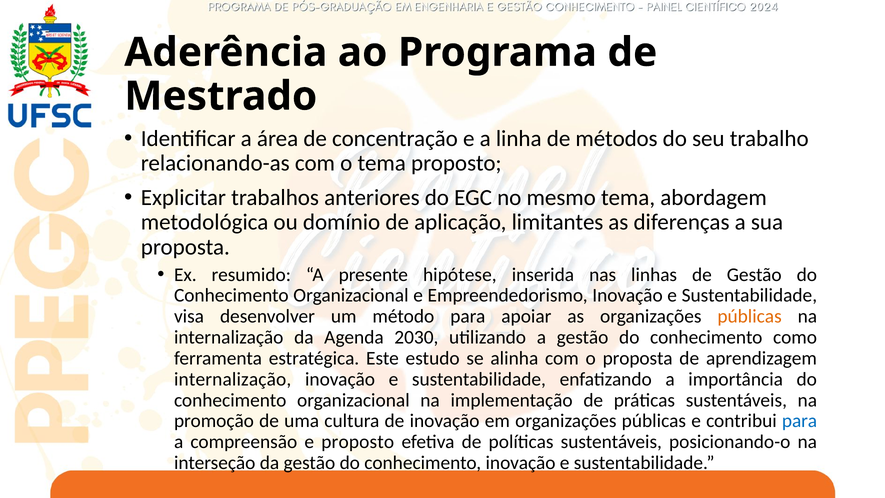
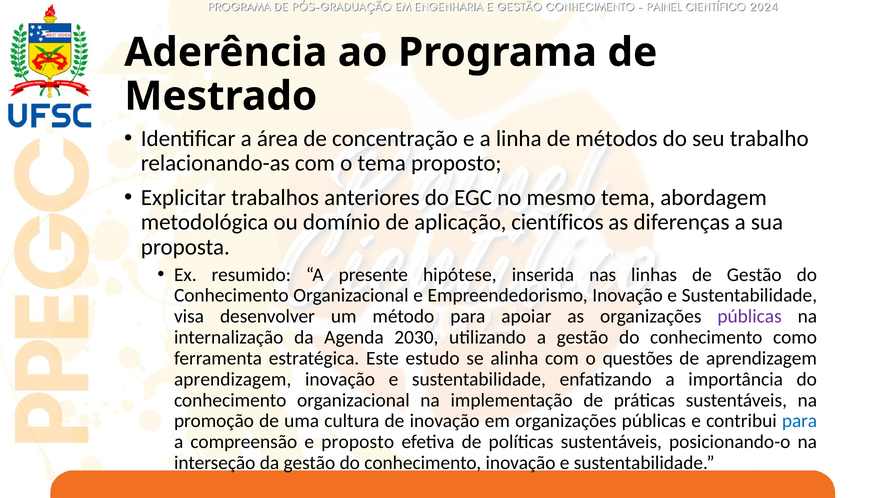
limitantes: limitantes -> científicos (557, 222)
públicas colour: orange -> purple (750, 316)
o proposta: proposta -> questões (638, 358)
internalização: internalização -> aprendizagem (233, 379)
